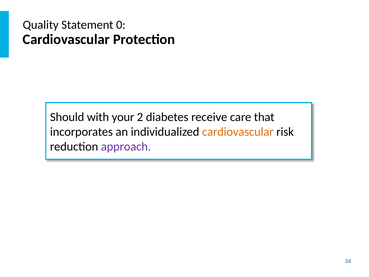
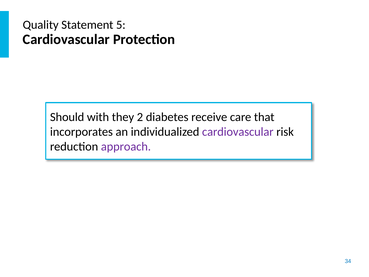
0: 0 -> 5 (121, 25)
your: your -> they (123, 117)
cardiovascular colour: orange -> purple (238, 132)
